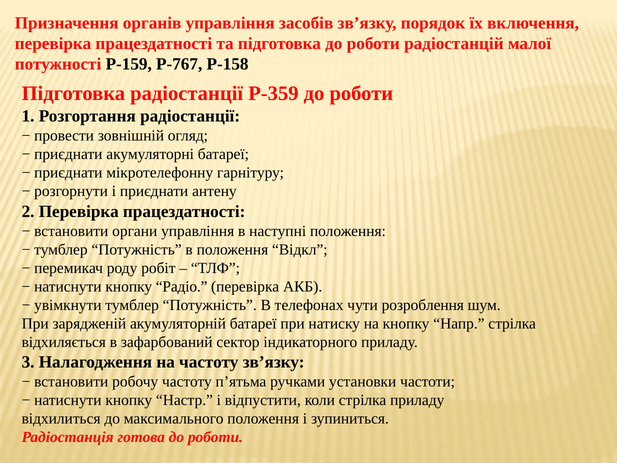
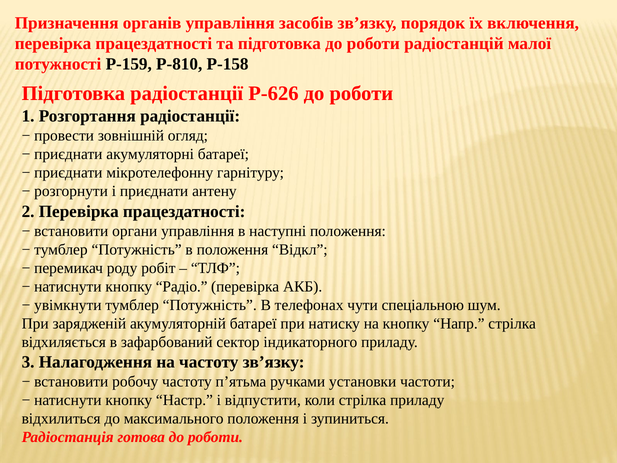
Р-767: Р-767 -> Р-810 (179, 64)
Р-359: Р-359 -> Р-626 (273, 94)
розроблення: розроблення -> спеціальною (423, 305)
